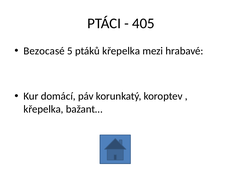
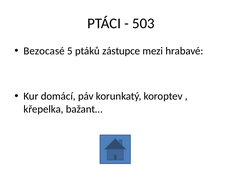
405: 405 -> 503 (143, 23)
ptáků křepelka: křepelka -> zástupce (121, 51)
